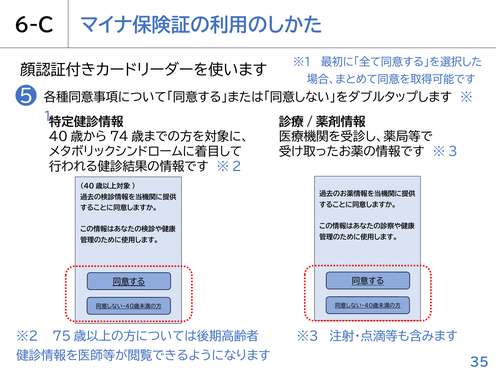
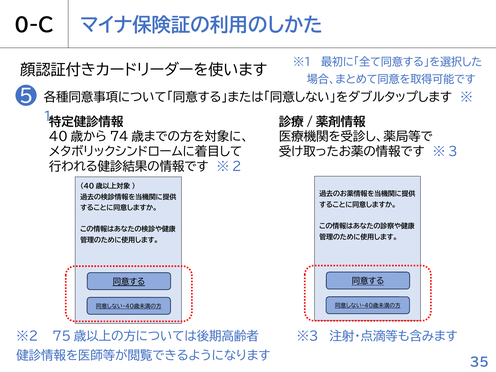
6-C: 6-C -> 0-C (34, 26)
